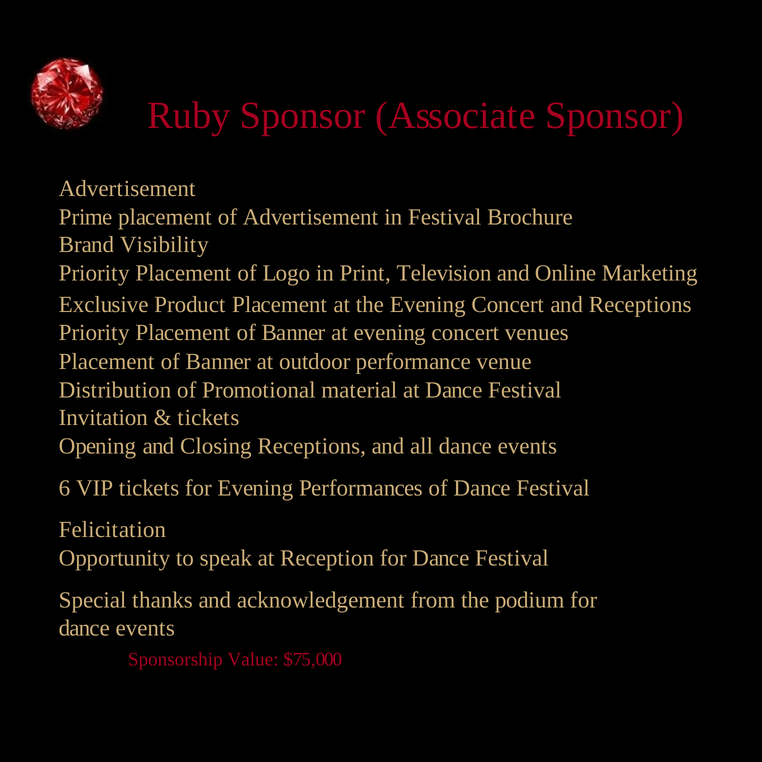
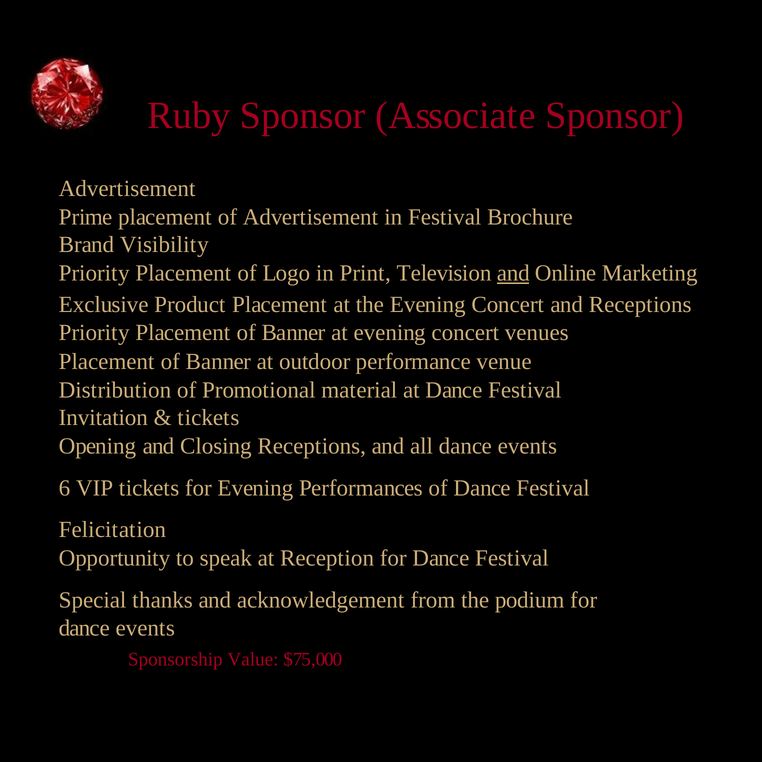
and underline: none -> present (513, 273)
